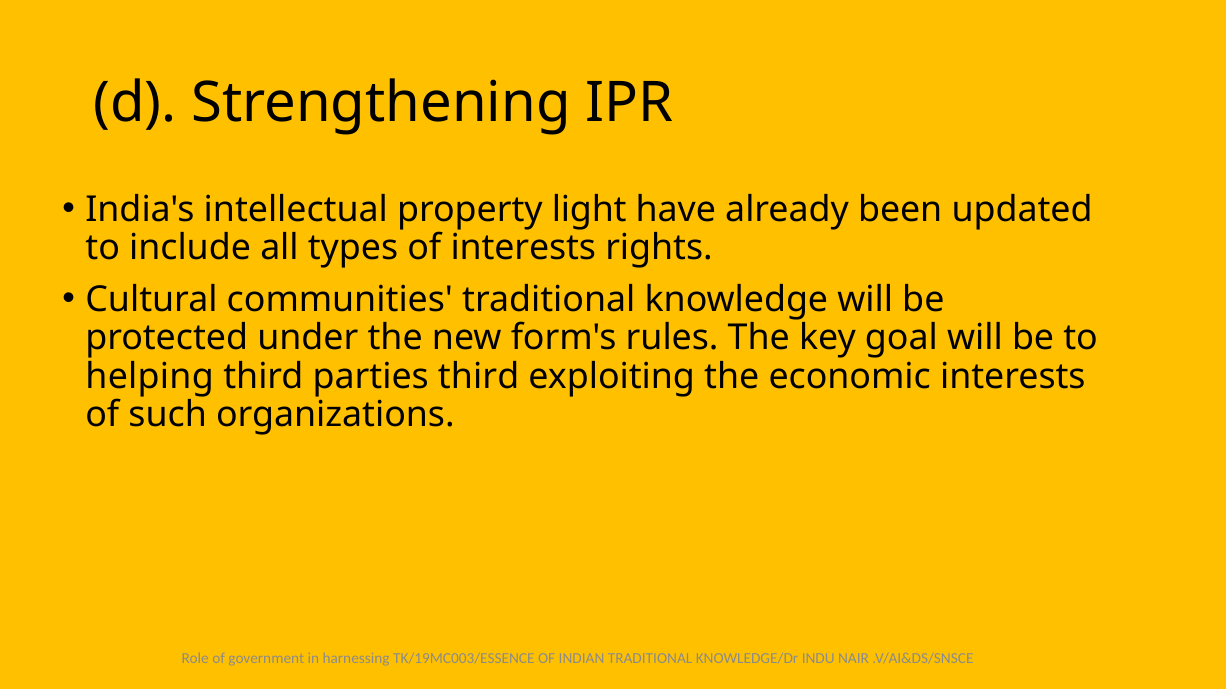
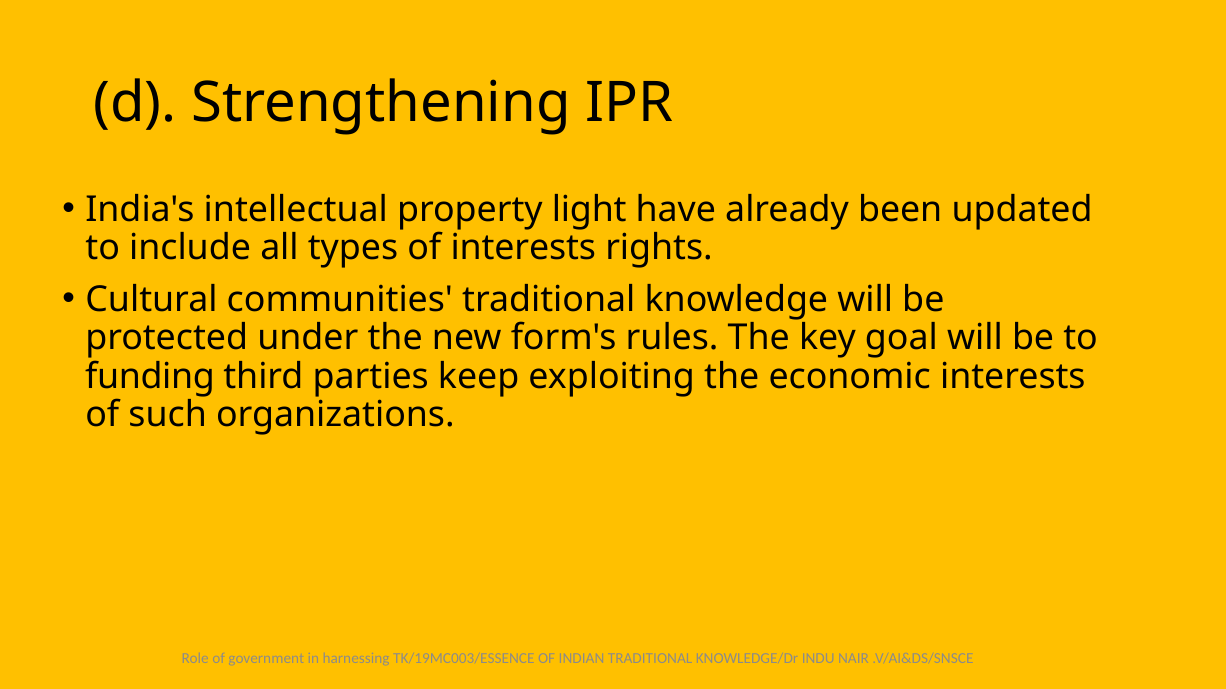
helping: helping -> funding (150, 377)
parties third: third -> keep (479, 377)
